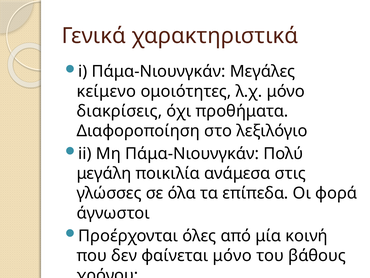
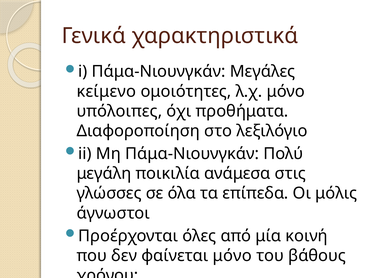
διακρίσεις: διακρίσεις -> υπόλοιπες (119, 111)
φορά: φορά -> μόλις (336, 193)
